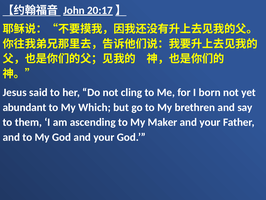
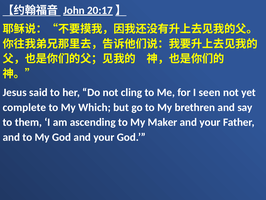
born: born -> seen (210, 92)
abundant: abundant -> complete (24, 107)
